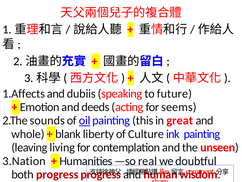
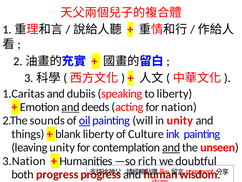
1.Affects: 1.Affects -> 1.Caritas (24, 93)
to future: future -> liberty (174, 93)
and underline: none -> present (70, 107)
seems: seems -> nation (179, 107)
this: this -> will (143, 120)
in great: great -> unity (180, 120)
whole: whole -> things (28, 134)
leaving living: living -> unity (62, 147)
and underline: none -> present (171, 147)
real: real -> rich (148, 161)
